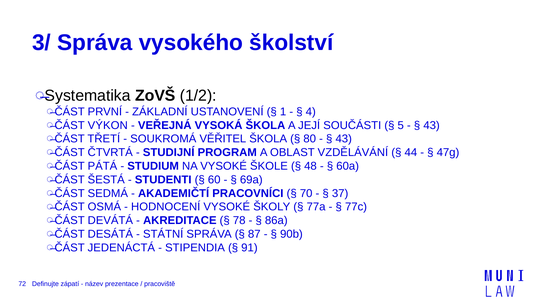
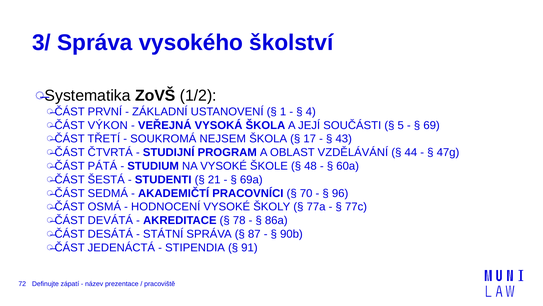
43: 43 -> 69 (432, 125)
VĚŘITEL: VĚŘITEL -> NEJSEM (223, 139)
80: 80 -> 17 (310, 139)
60: 60 -> 21 (214, 179)
37: 37 -> 96 (340, 193)
